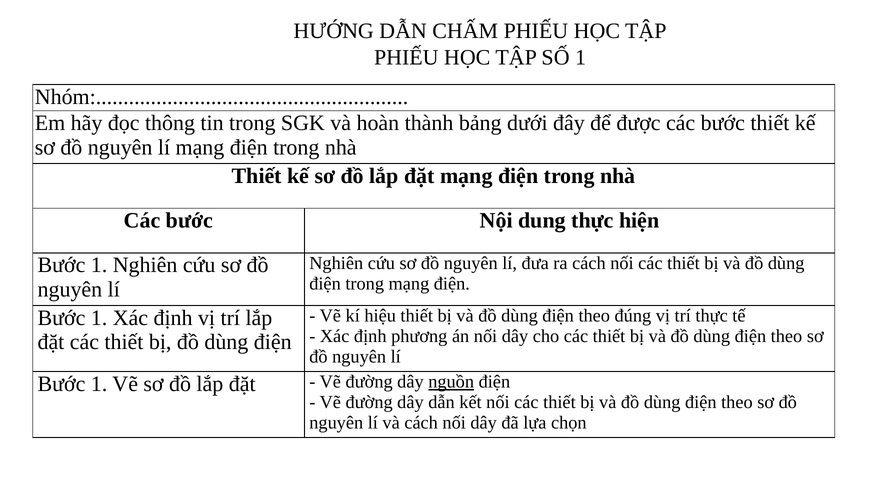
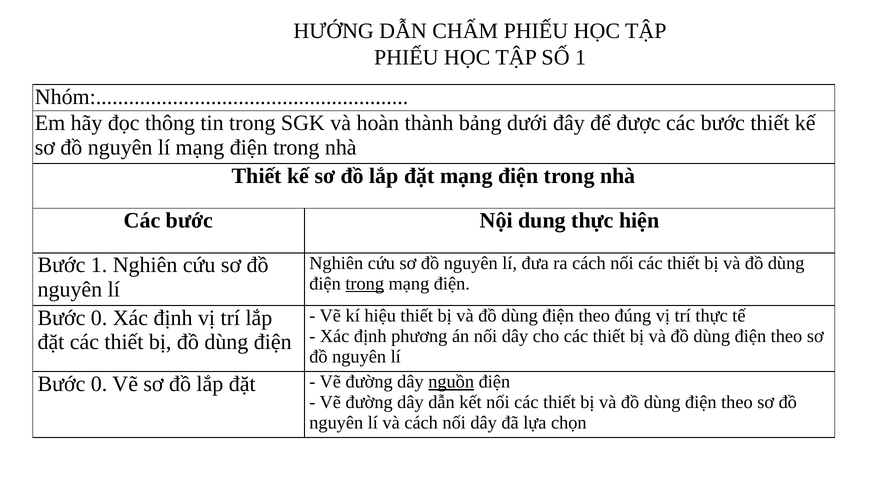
trong underline: none -> present (365, 283)
1: 1 -> 0 (99, 318)
1: 1 -> 0 (99, 384)
